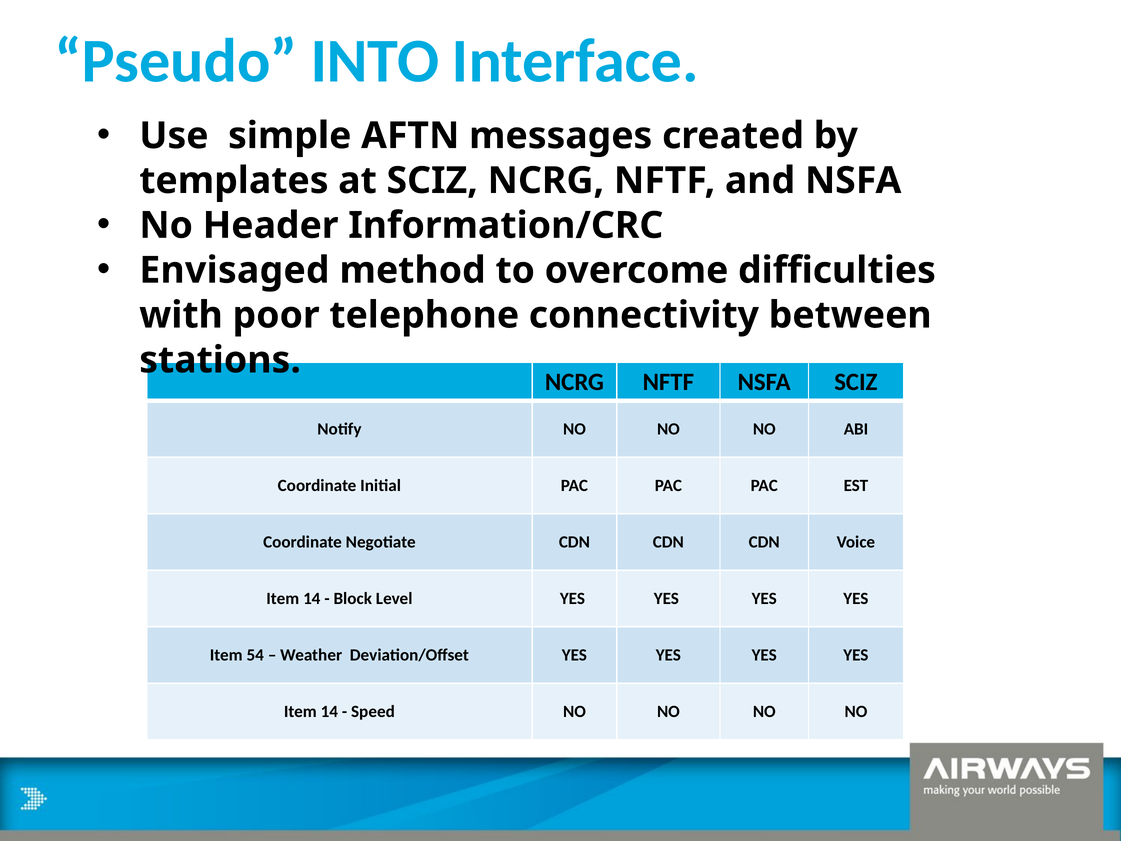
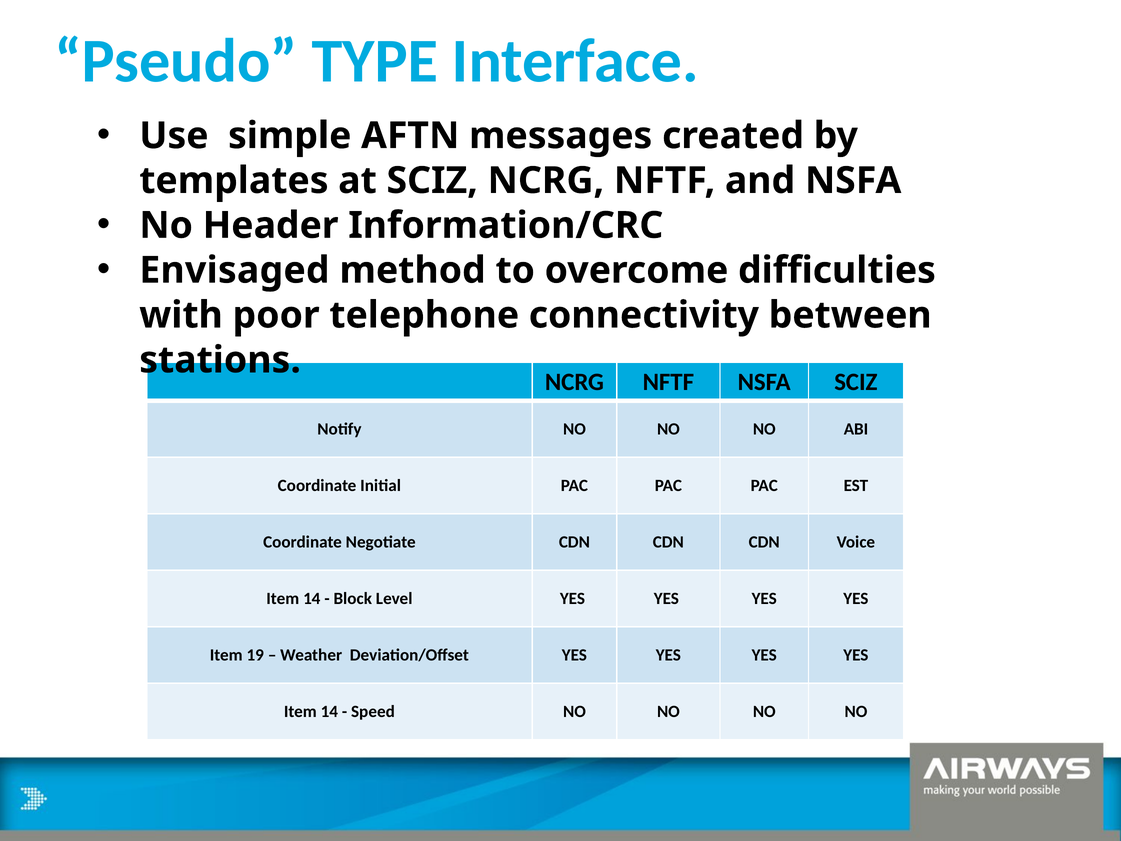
INTO: INTO -> TYPE (375, 61)
54: 54 -> 19 (255, 655)
